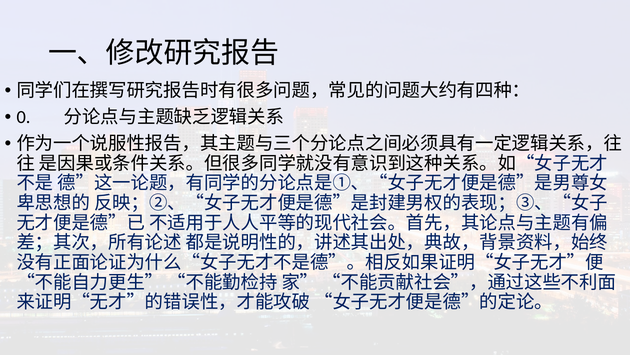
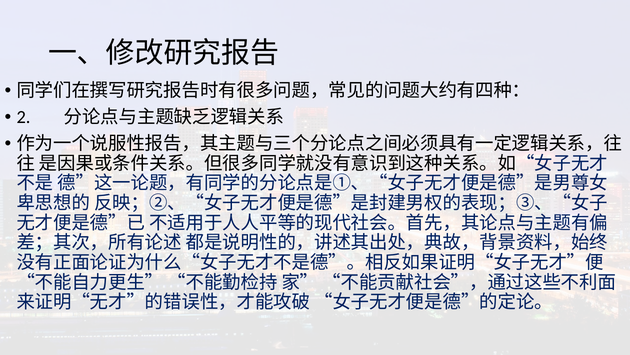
0: 0 -> 2 (24, 117)
